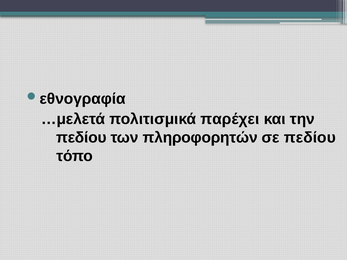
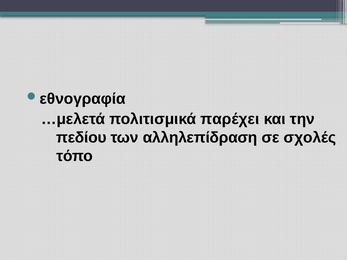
πληροφορητών: πληροφορητών -> αλληλεπίδραση (200, 138)
σε πεδίου: πεδίου -> σχολές (310, 138)
